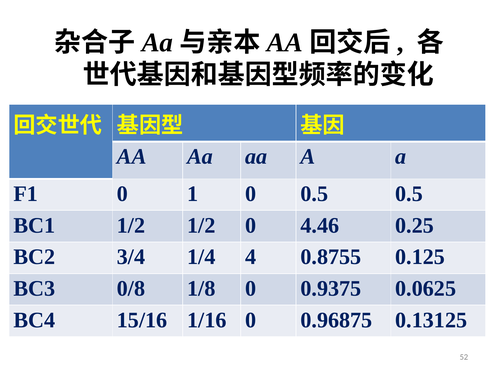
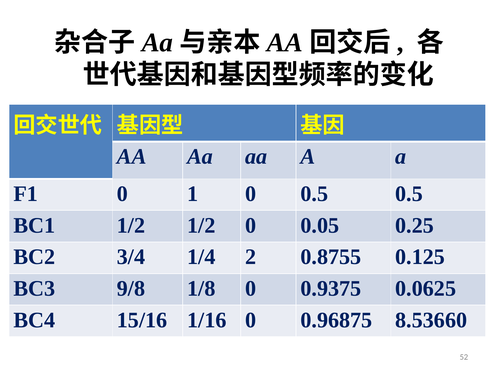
4.46: 4.46 -> 0.05 (320, 225)
4: 4 -> 2 (251, 257)
0/8: 0/8 -> 9/8 (131, 288)
0.13125: 0.13125 -> 8.53660 (431, 320)
